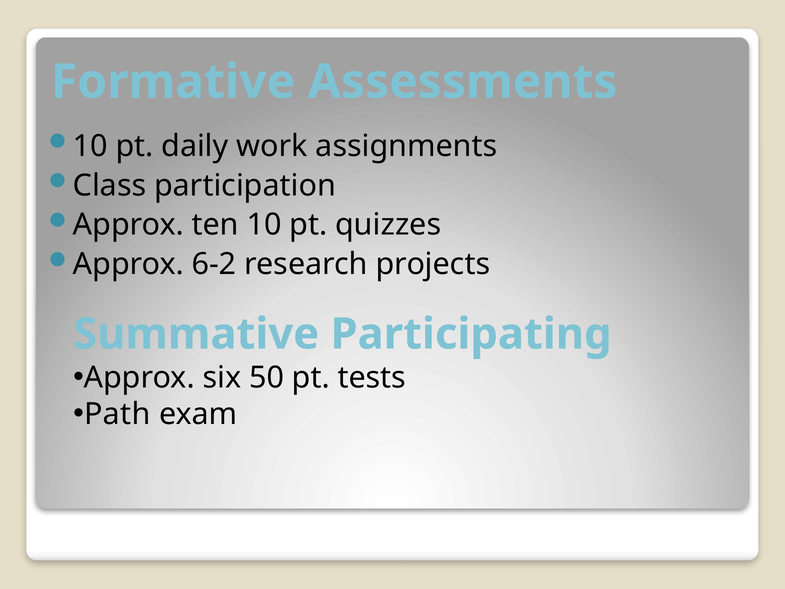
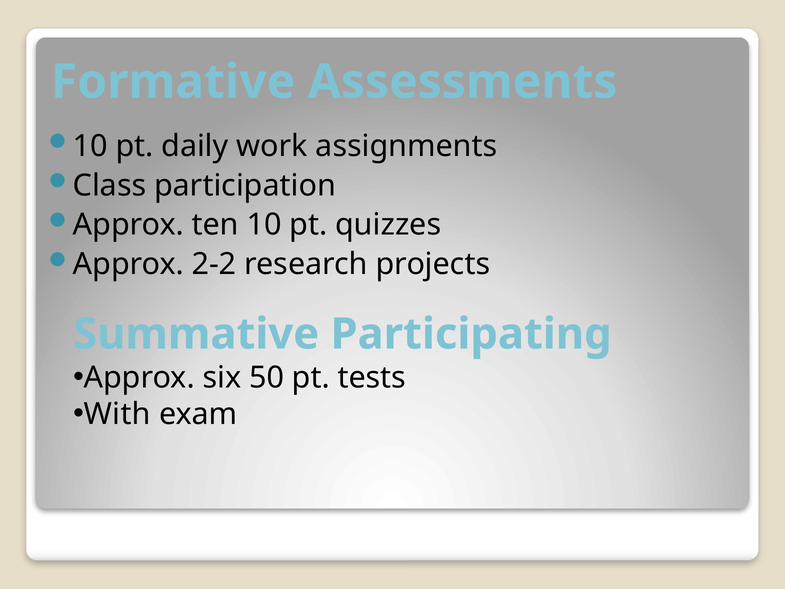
6-2: 6-2 -> 2-2 (214, 264)
Path: Path -> With (117, 414)
